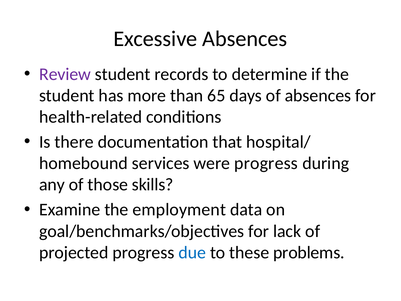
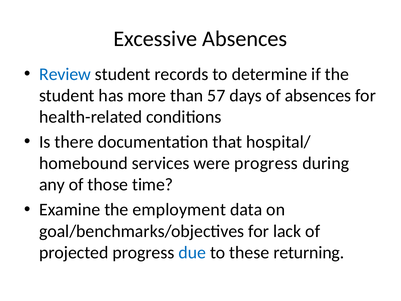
Review colour: purple -> blue (65, 74)
65: 65 -> 57 (216, 95)
skills: skills -> time (153, 185)
problems: problems -> returning (309, 252)
